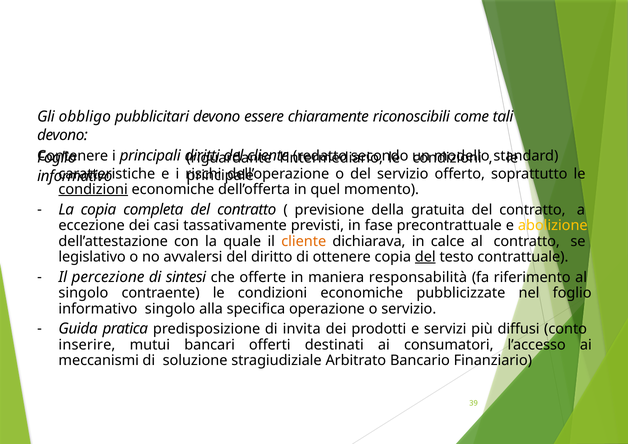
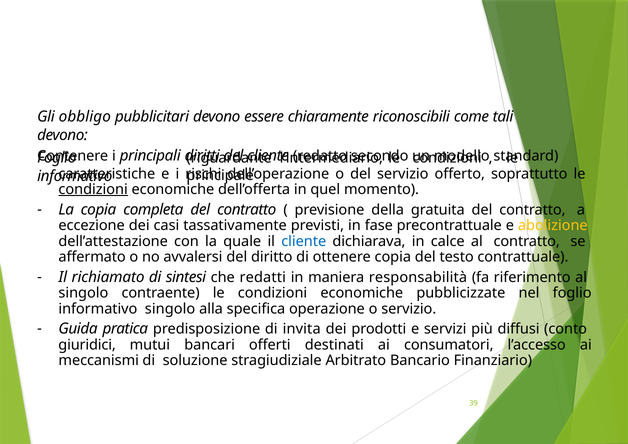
cliente colour: orange -> blue (304, 241)
legislativo: legislativo -> affermato (92, 257)
del underline: present -> none (425, 257)
percezione: percezione -> richiamato (108, 277)
offerte: offerte -> redatti (263, 277)
inserire: inserire -> giuridici (87, 345)
